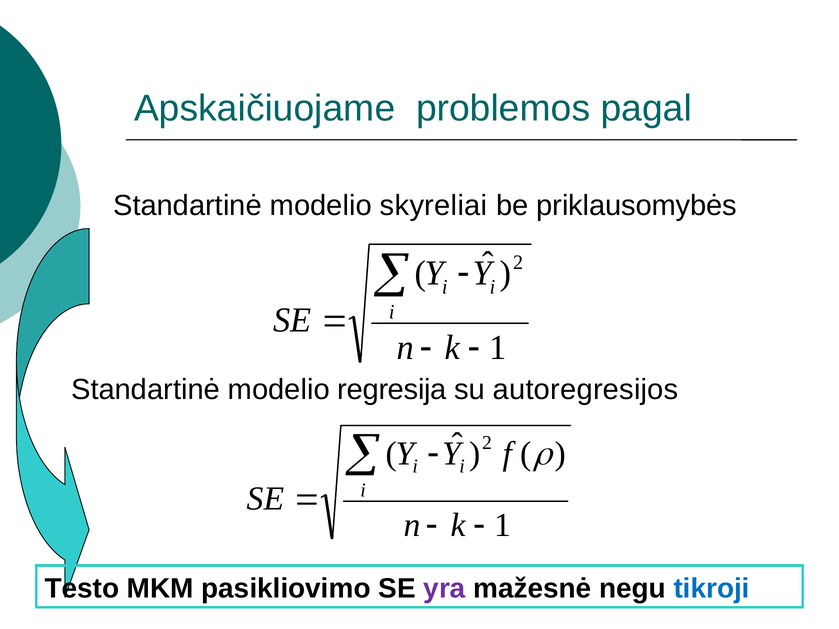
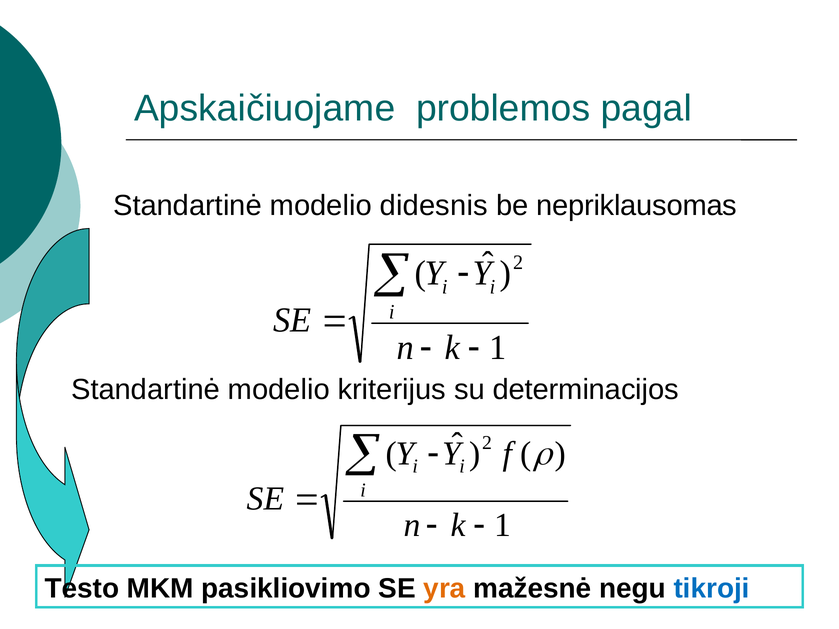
skyreliai: skyreliai -> didesnis (434, 205)
priklausomybės: priklausomybės -> nepriklausomas (637, 205)
regresija: regresija -> kriterijus (392, 390)
autoregresijos: autoregresijos -> determinacijos (586, 390)
yra colour: purple -> orange (444, 589)
